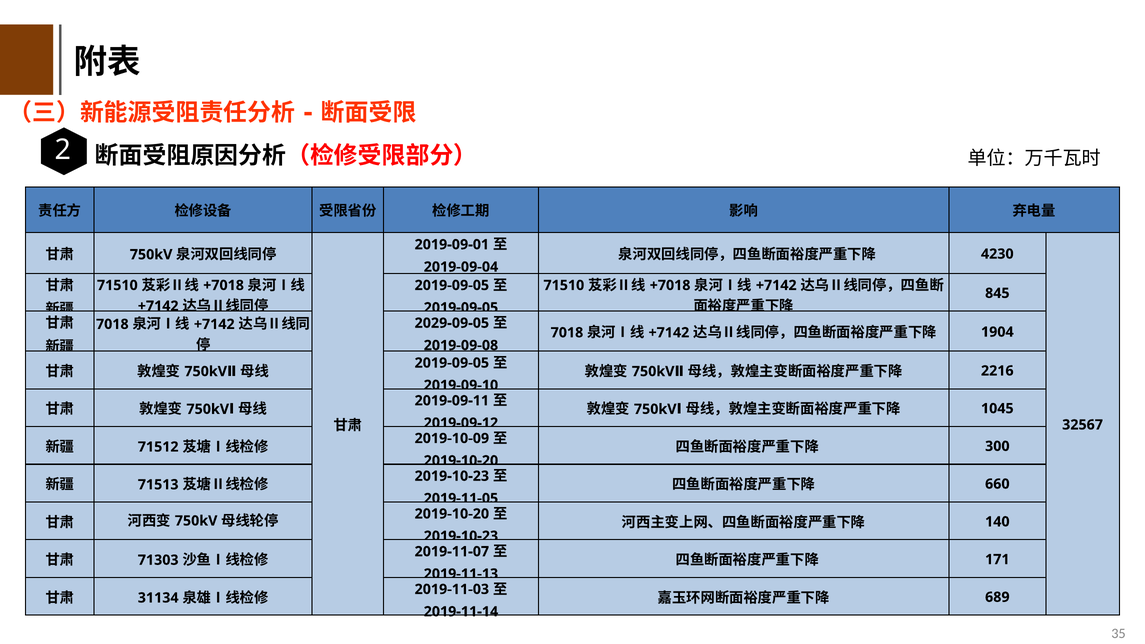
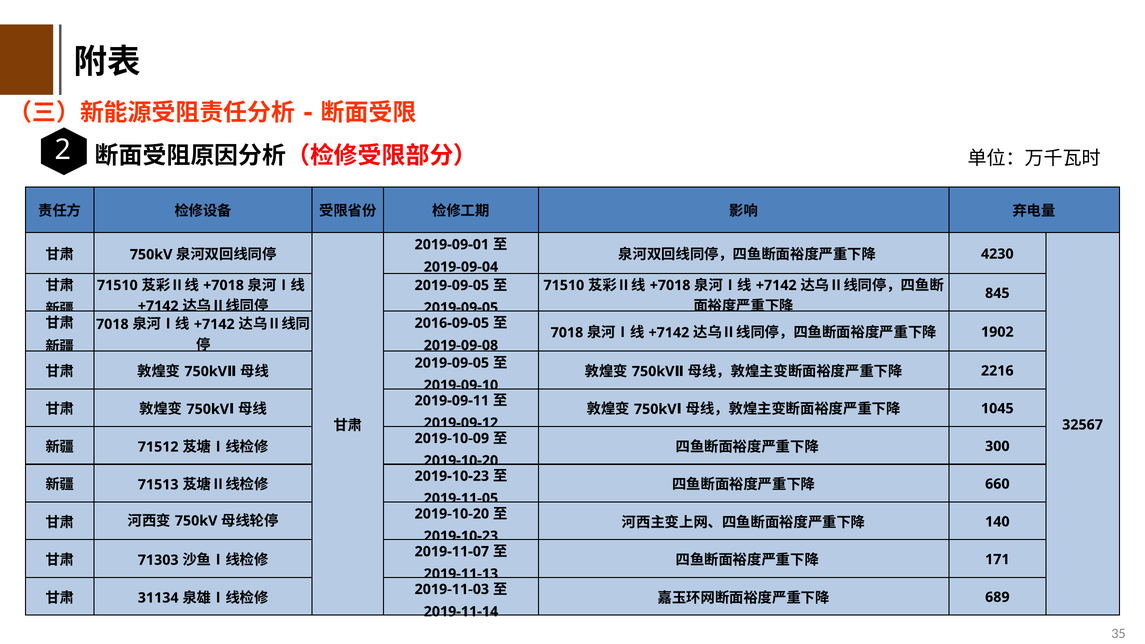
2029-09-05: 2029-09-05 -> 2016-09-05 (452, 323)
1904: 1904 -> 1902 (997, 332)
